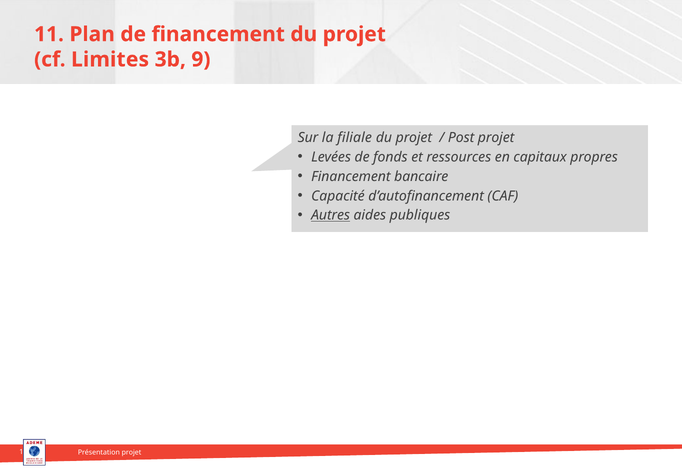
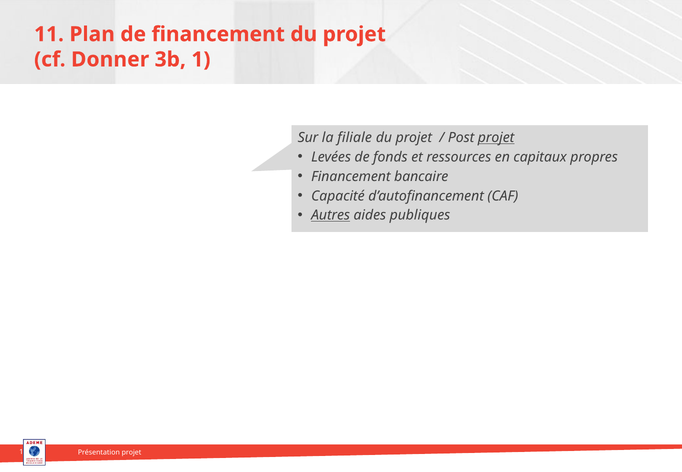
Limites: Limites -> Donner (110, 59)
9: 9 -> 1 (201, 59)
projet underline: none -> present (496, 138)
